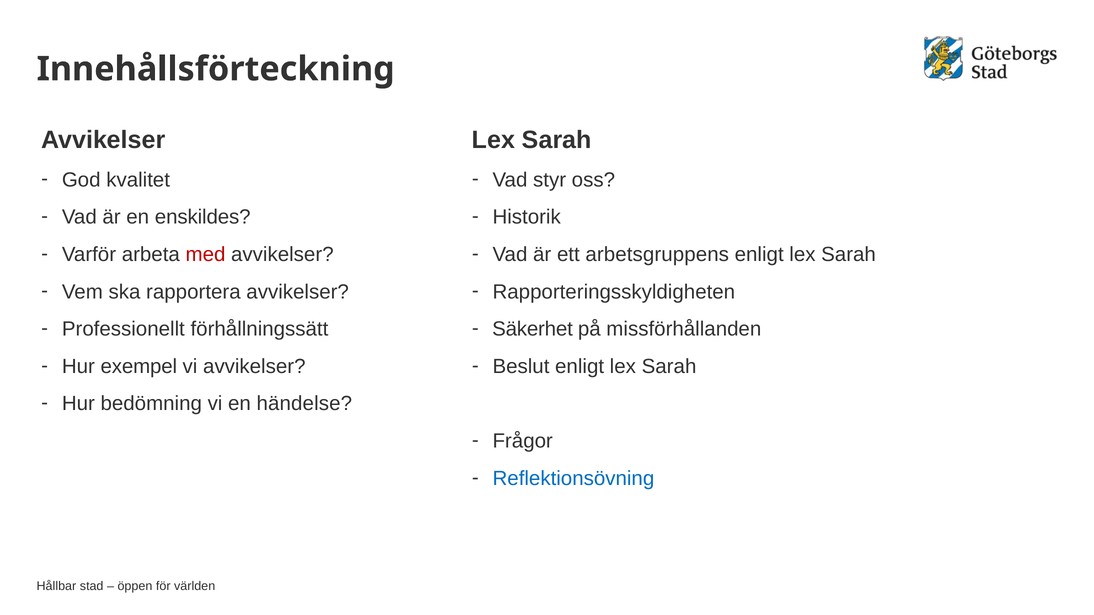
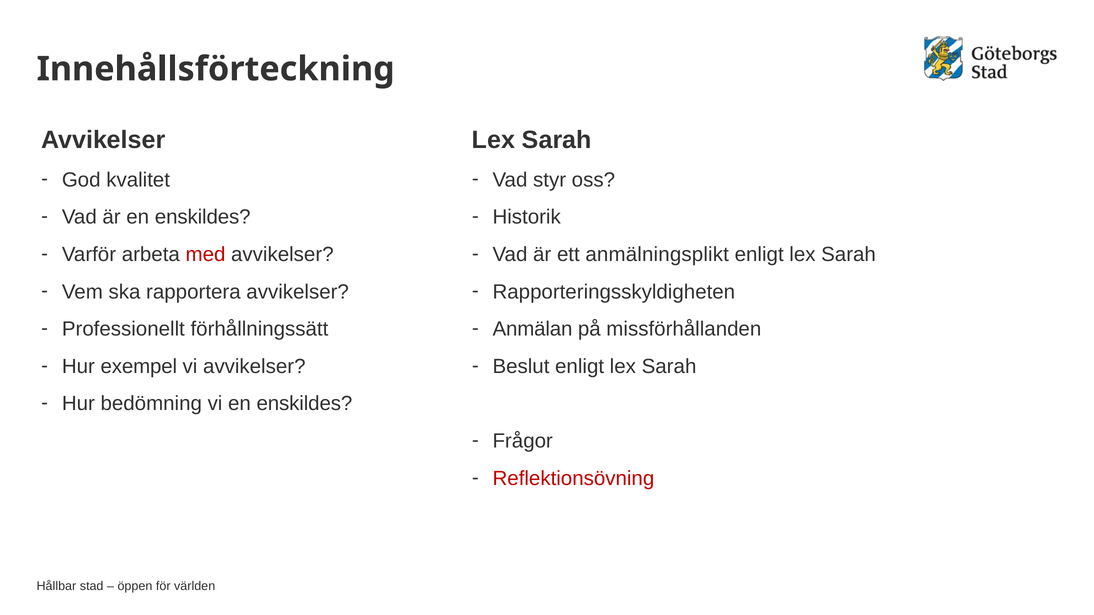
arbetsgruppens: arbetsgruppens -> anmälningsplikt (657, 255)
Säkerhet: Säkerhet -> Anmälan (532, 329)
vi en händelse: händelse -> enskildes (304, 404)
Reflektionsövning colour: blue -> red (573, 479)
